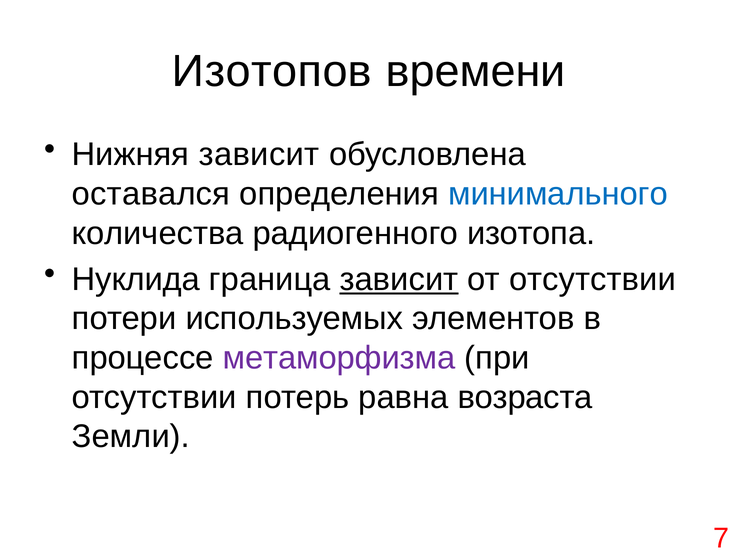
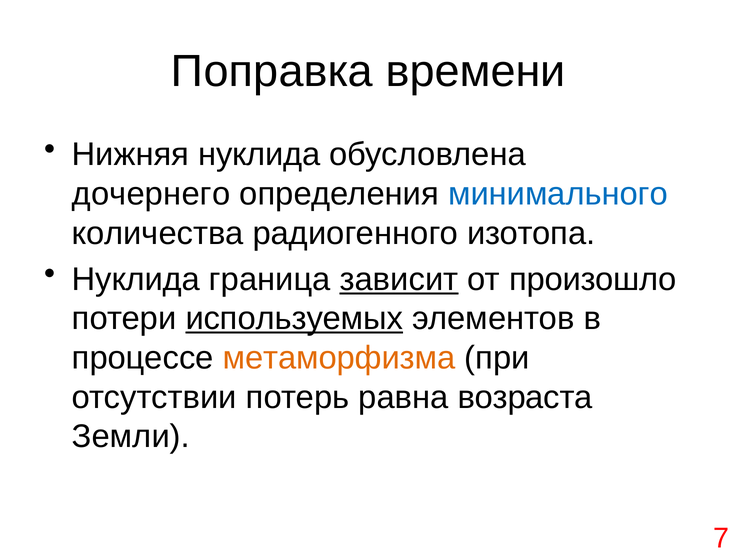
Изотопов: Изотопов -> Поправка (272, 71)
Нижняя зависит: зависит -> нуклида (259, 155)
оставался: оставался -> дочернего (151, 194)
от отсутствии: отсутствии -> произошло (593, 279)
используемых underline: none -> present (294, 318)
метаморфизма colour: purple -> orange (339, 358)
